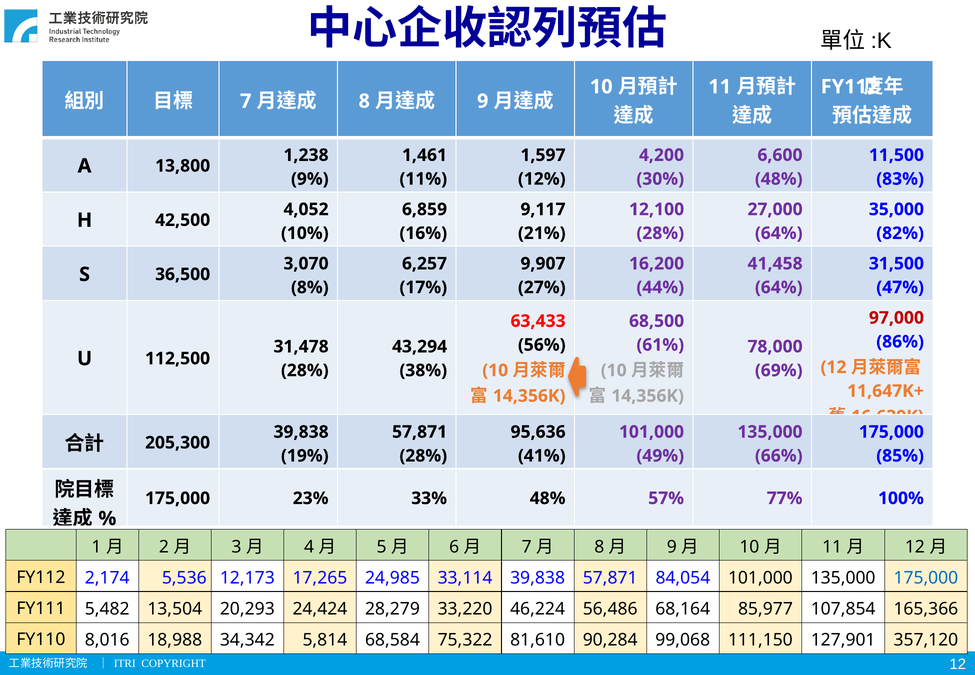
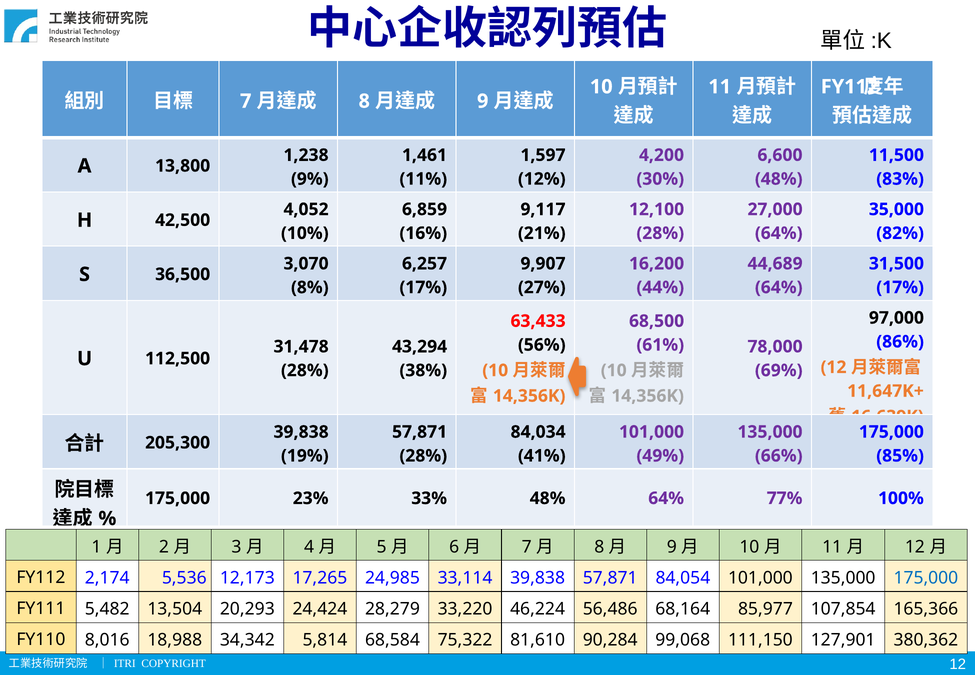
41,458: 41,458 -> 44,689 (775, 264)
47%: 47% -> 17% (900, 287)
97,000 colour: red -> black (896, 318)
95,636: 95,636 -> 84,034 (538, 432)
48% 57%: 57% -> 64% (666, 498)
357,120: 357,120 -> 380,362 (926, 640)
